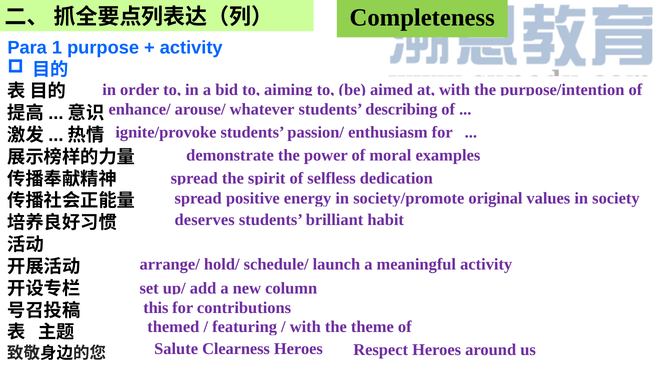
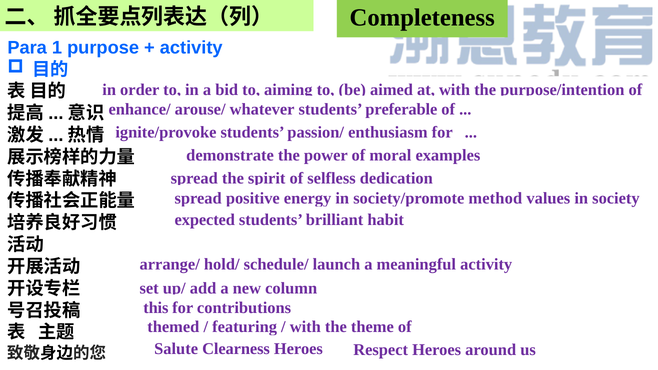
describing: describing -> preferable (401, 109)
original: original -> method (495, 199)
deserves: deserves -> expected (205, 220)
